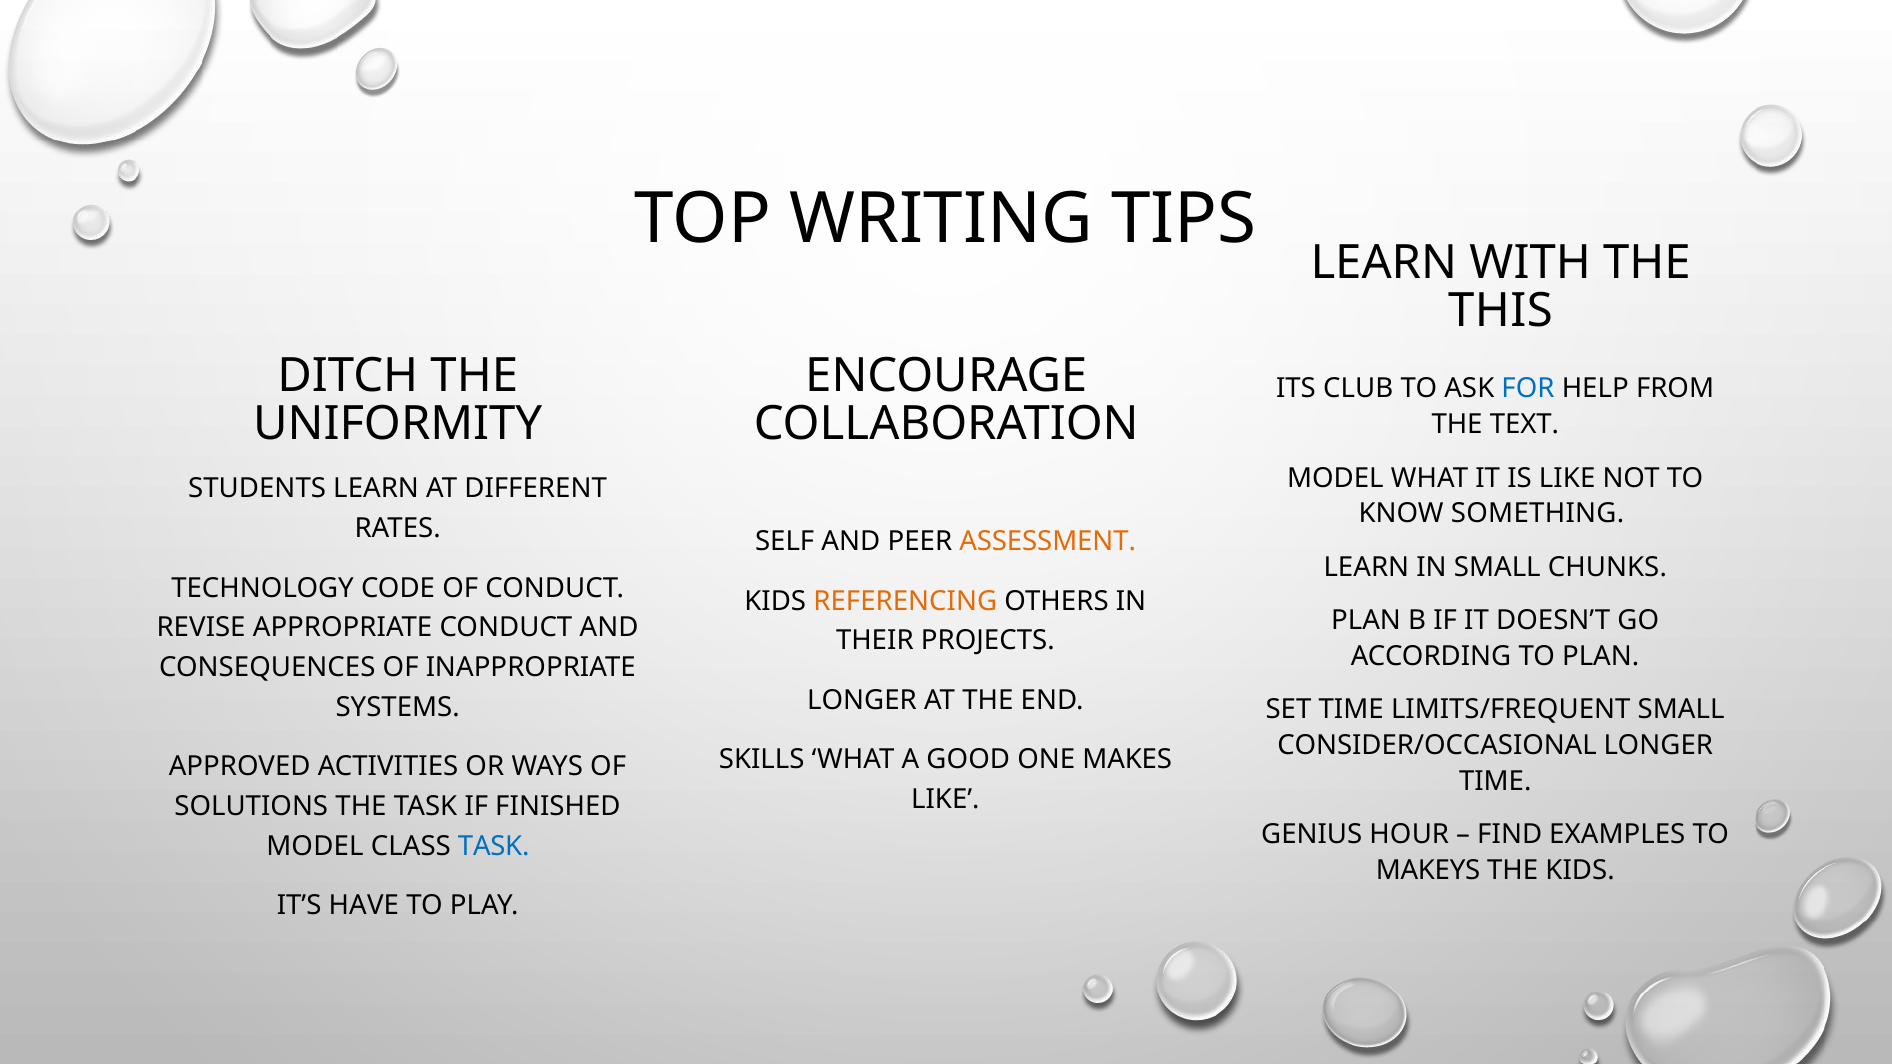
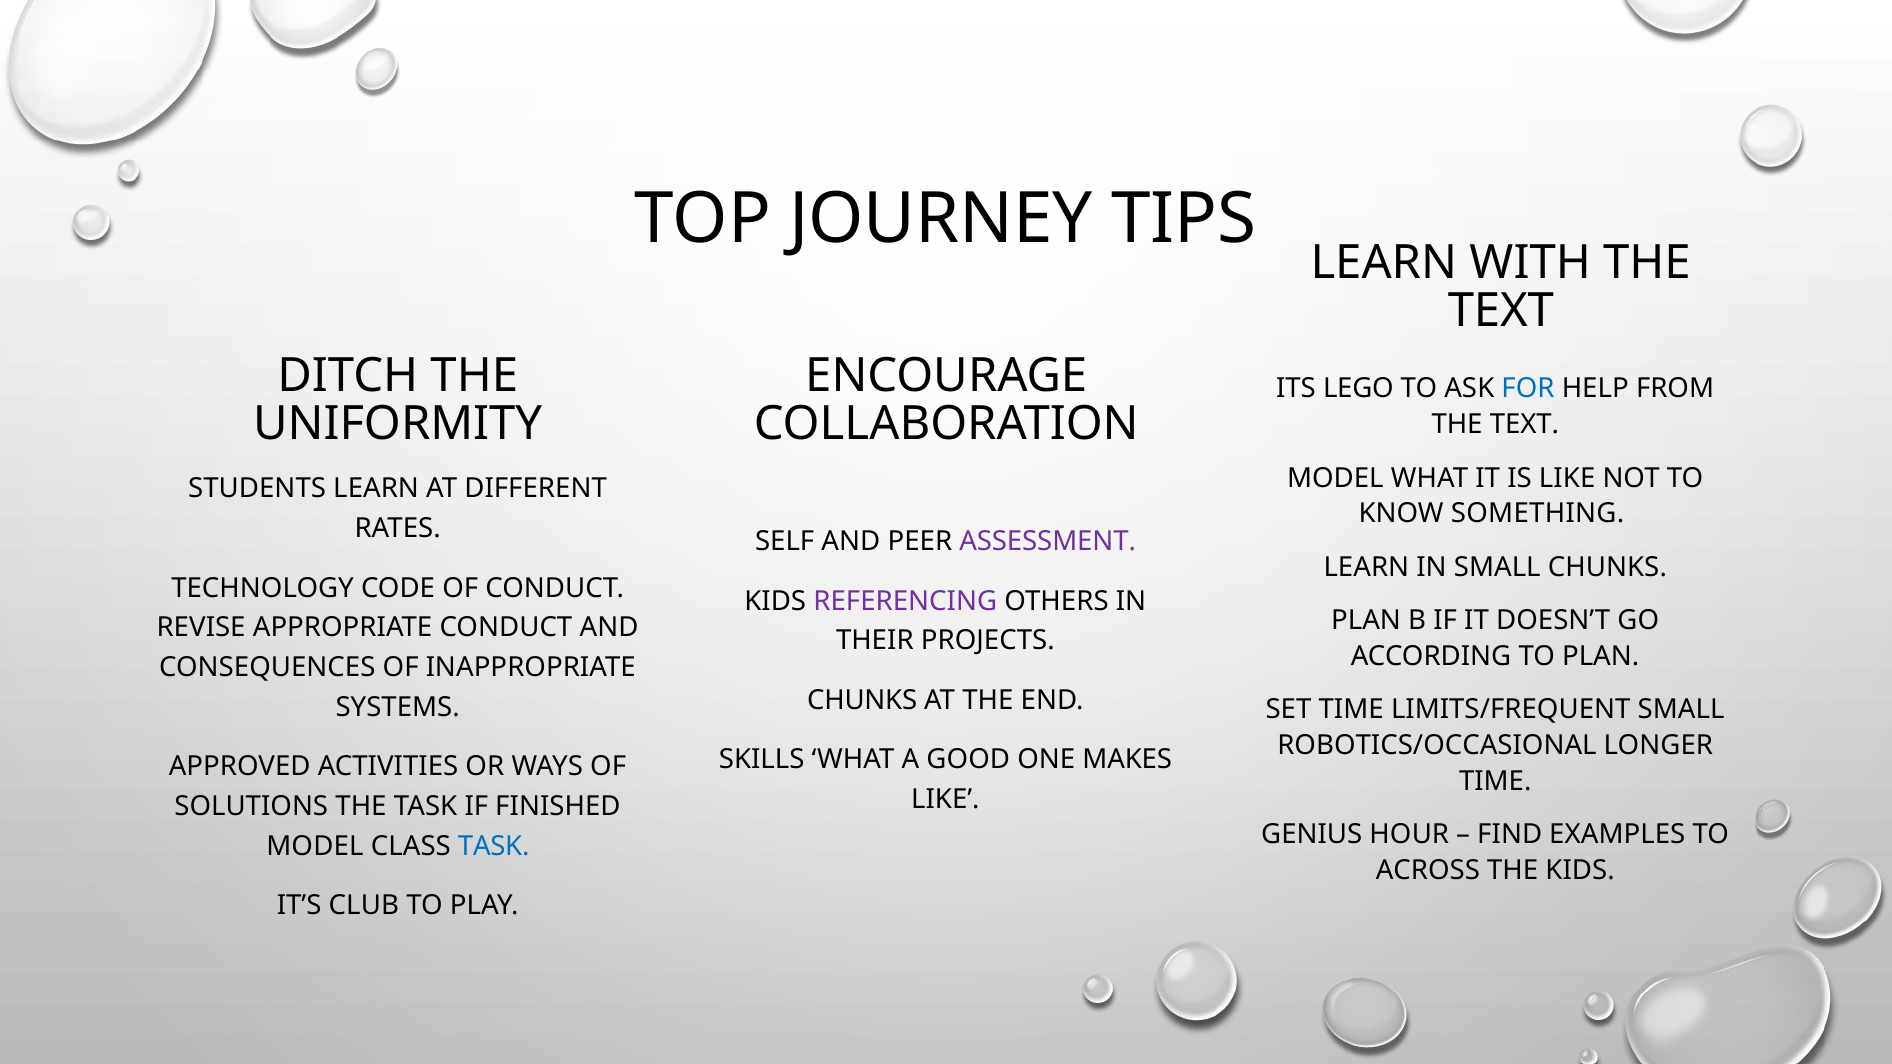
WRITING: WRITING -> JOURNEY (941, 219)
THIS: THIS -> TEXT (1501, 311)
CLUB: CLUB -> LEGO (1358, 389)
ASSESSMENT colour: orange -> purple (1048, 542)
REFERENCING colour: orange -> purple (905, 601)
LONGER: LONGER -> CHUNKS (862, 700)
CONSIDER/OCCASIONAL: CONSIDER/OCCASIONAL -> ROBOTICS/OCCASIONAL (1437, 746)
MAKEYS: MAKEYS -> ACROSS (1428, 871)
HAVE: HAVE -> CLUB (364, 906)
